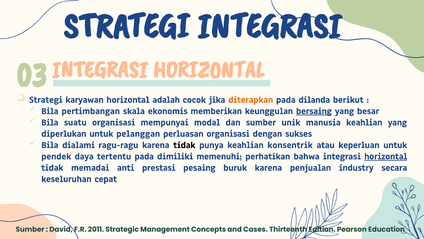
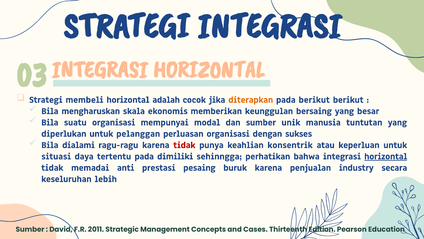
karyawan: karyawan -> membeli (84, 99)
pada dilanda: dilanda -> berikut (314, 99)
pertimbangan: pertimbangan -> mengharuskan (91, 111)
bersaing underline: present -> none (314, 111)
manusia keahlian: keahlian -> tuntutan (364, 122)
tidak colour: black -> red (184, 145)
pendek: pendek -> situasi (56, 156)
memenuhi: memenuhi -> sehinngga (219, 156)
cepat: cepat -> lebih (106, 179)
